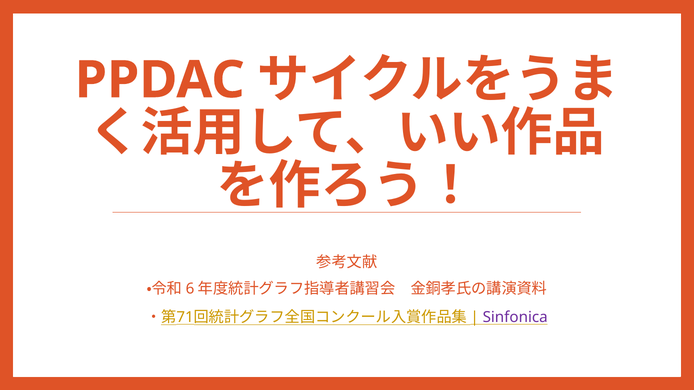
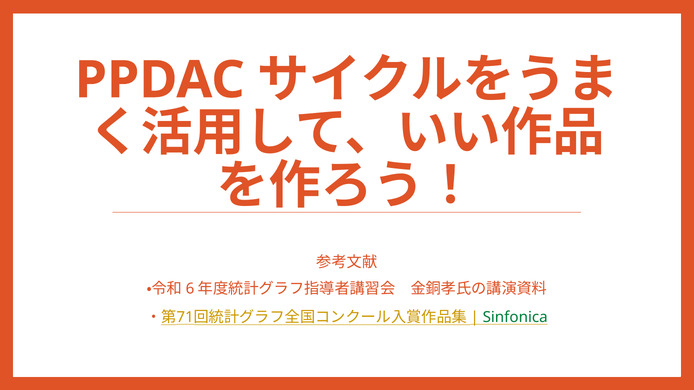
Sinfonica colour: purple -> green (515, 318)
